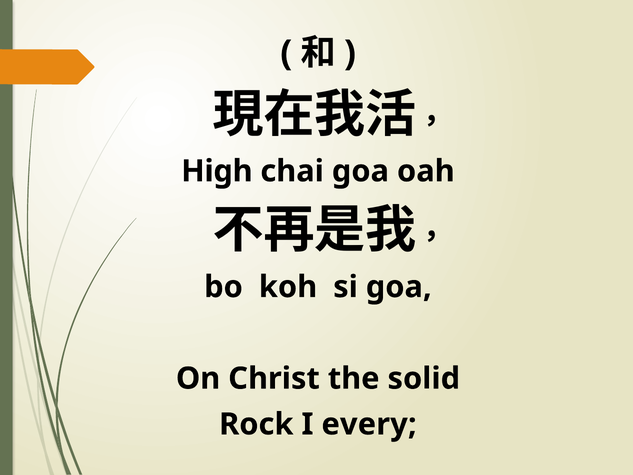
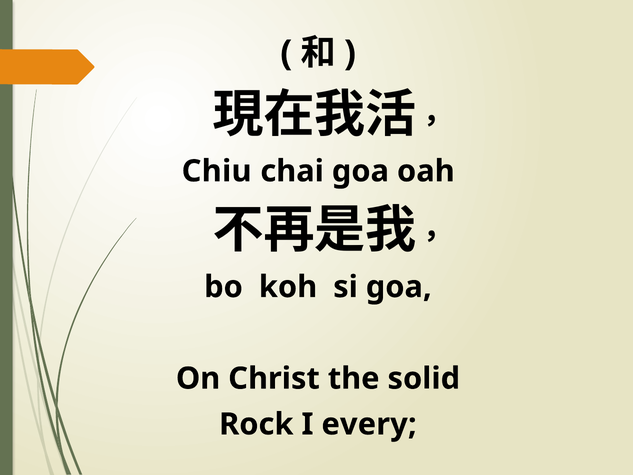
High: High -> Chiu (217, 171)
